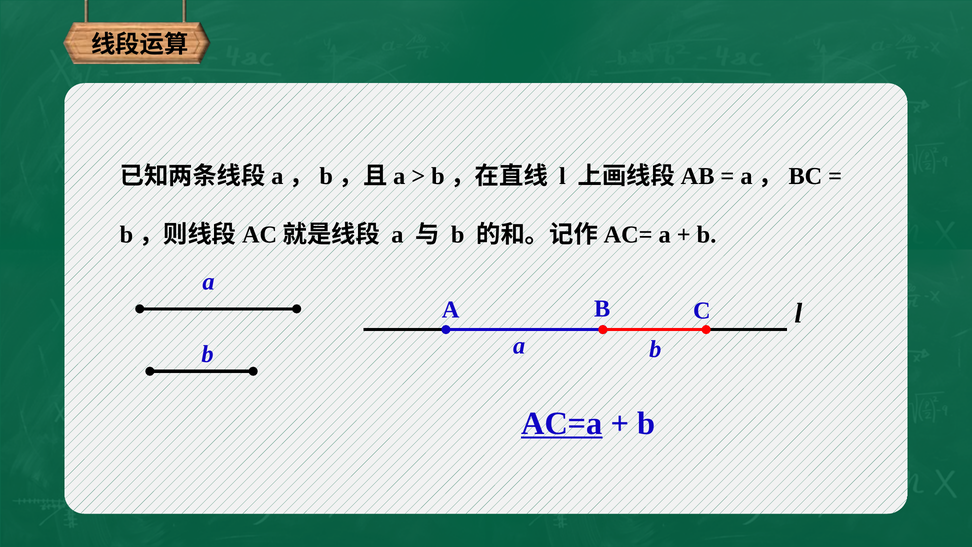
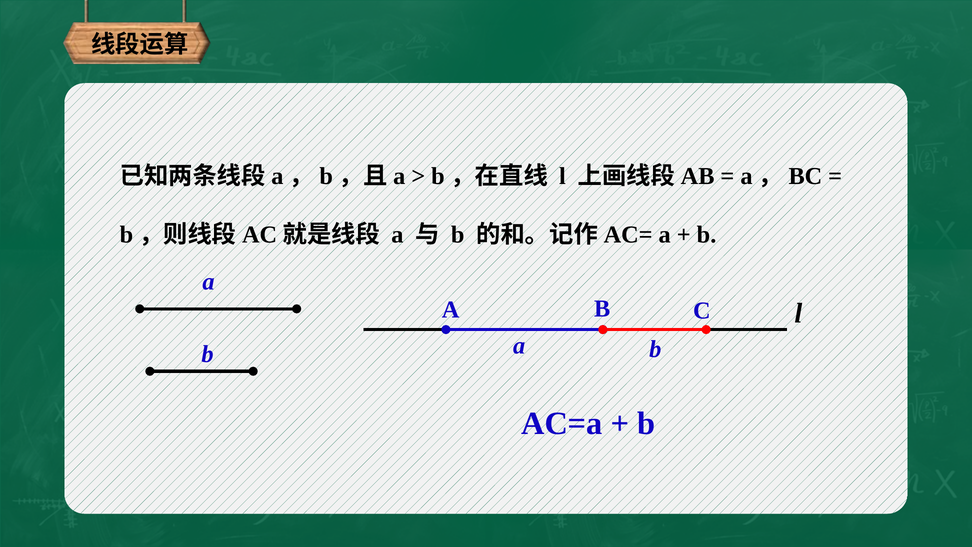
AC=a underline: present -> none (562, 424)
